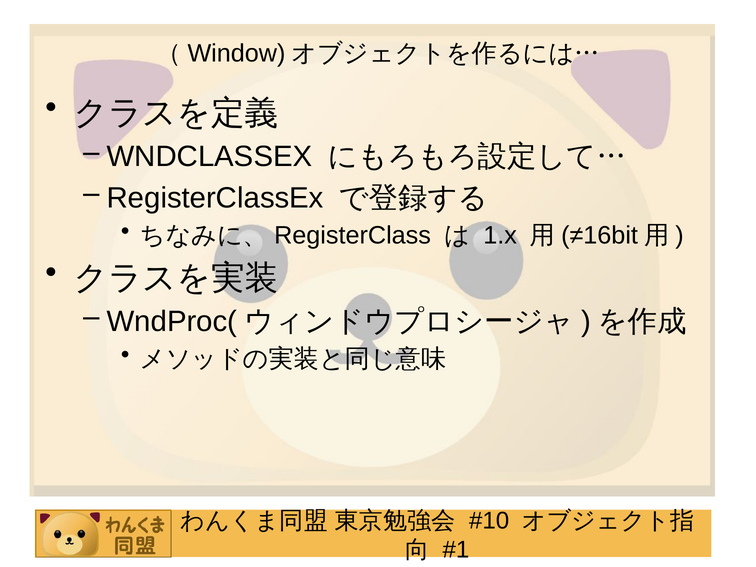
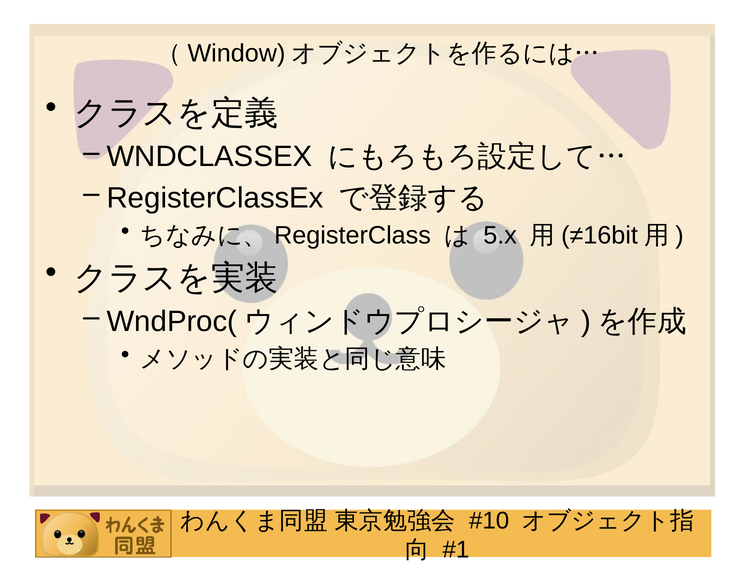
1.x: 1.x -> 5.x (500, 235)
